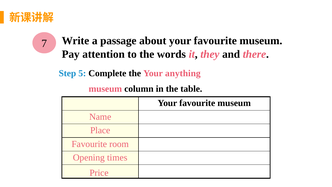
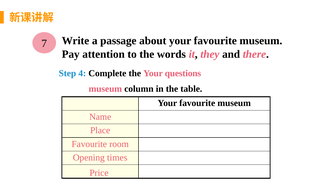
5: 5 -> 4 (82, 73)
anything: anything -> questions (183, 73)
